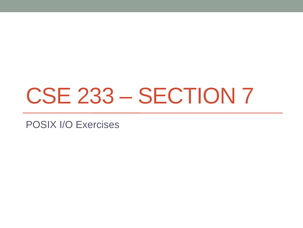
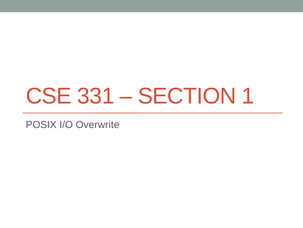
233: 233 -> 331 (96, 96)
7: 7 -> 1 (248, 96)
Exercises: Exercises -> Overwrite (98, 124)
